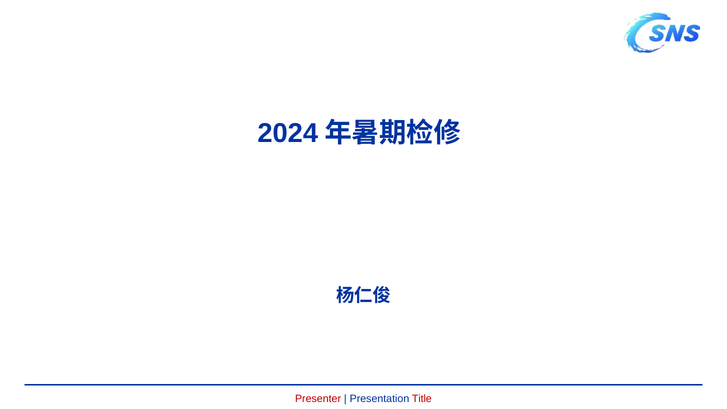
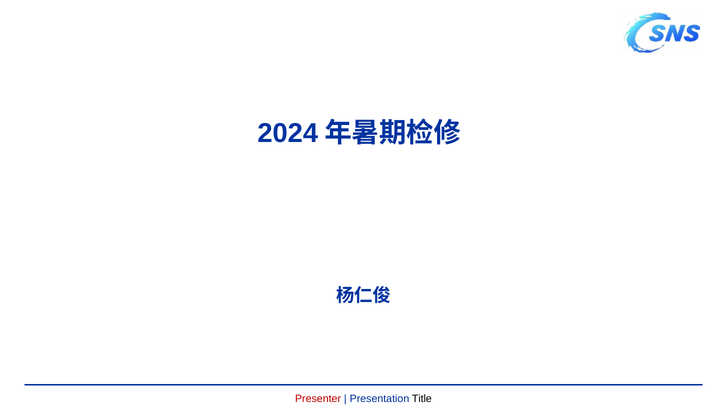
Title colour: red -> black (422, 399)
